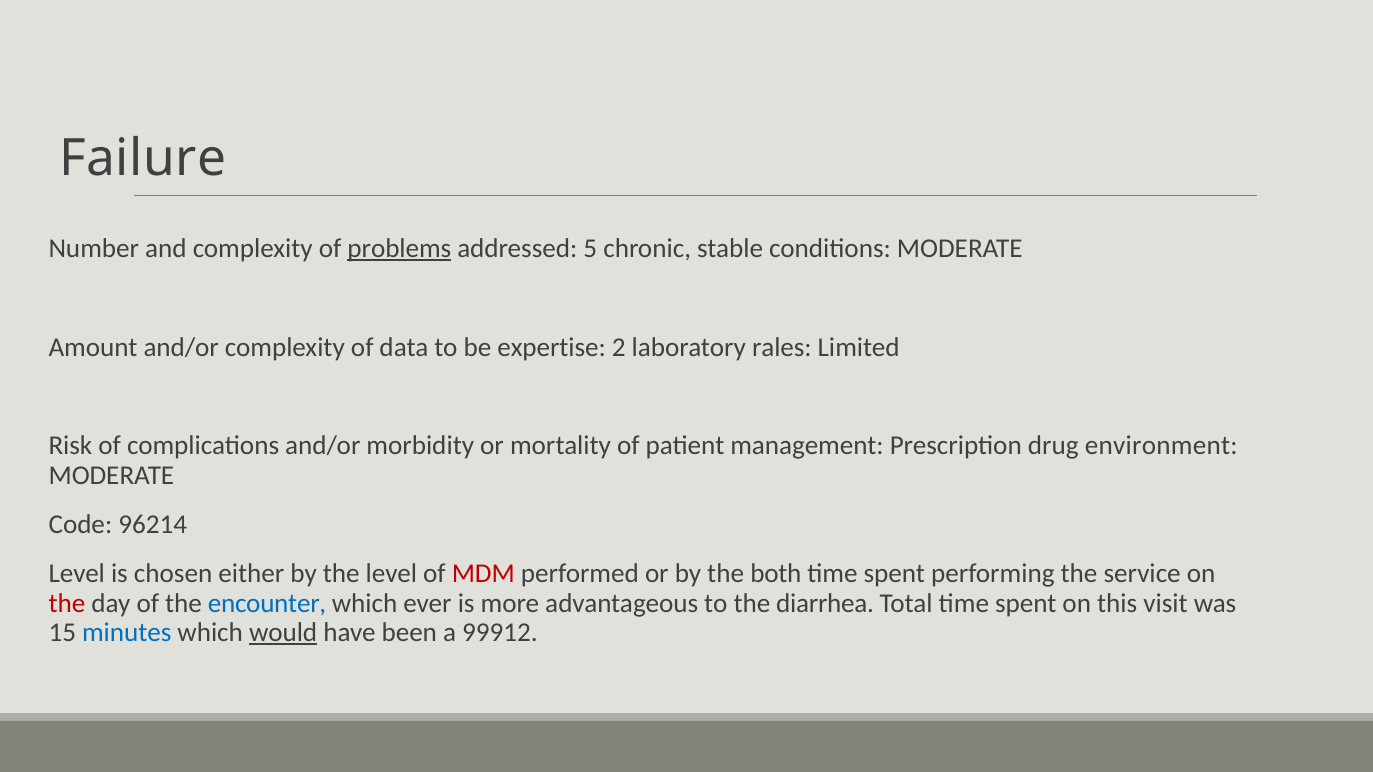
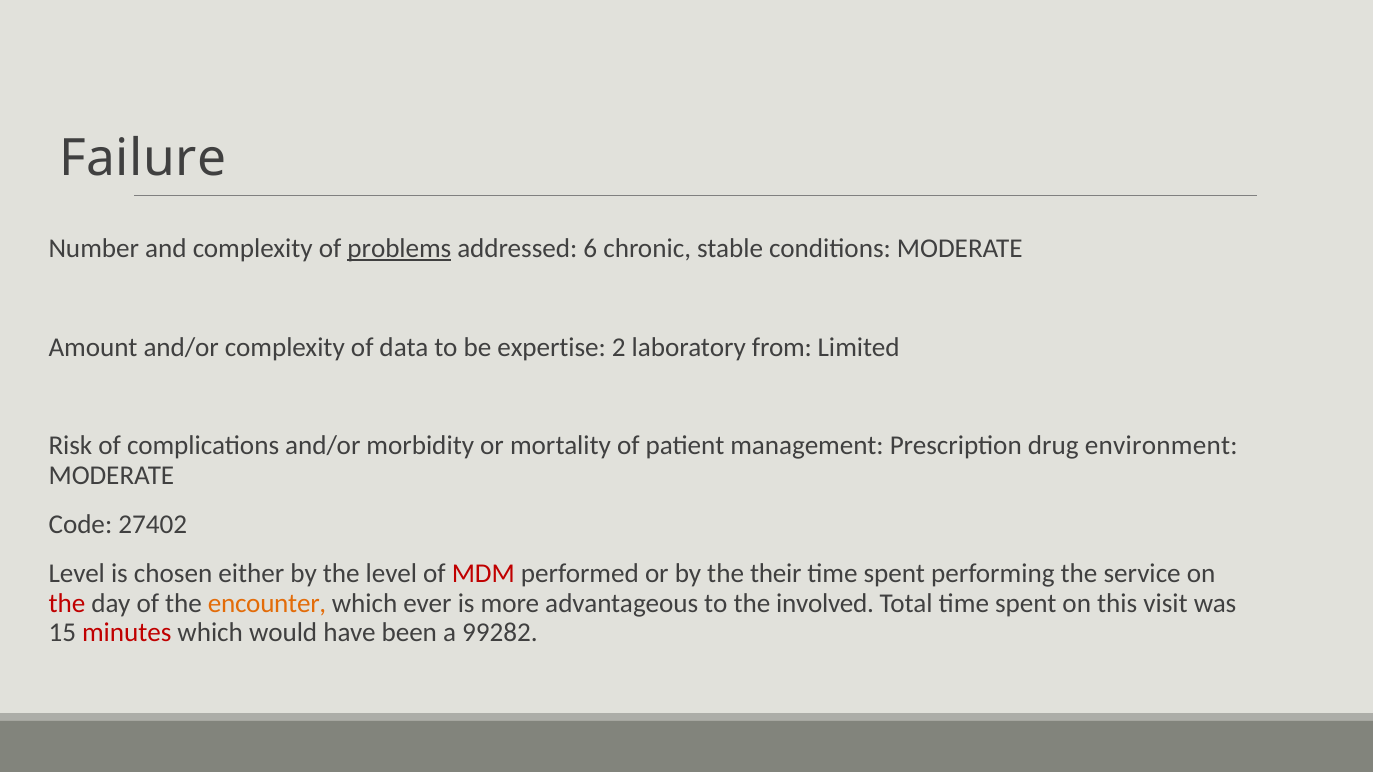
5: 5 -> 6 (590, 248)
rales: rales -> from (782, 347)
96214: 96214 -> 27402 (153, 525)
both: both -> their (776, 574)
encounter colour: blue -> orange (267, 603)
diarrhea: diarrhea -> involved (825, 603)
minutes colour: blue -> red (127, 633)
would underline: present -> none (283, 633)
99912: 99912 -> 99282 (500, 633)
